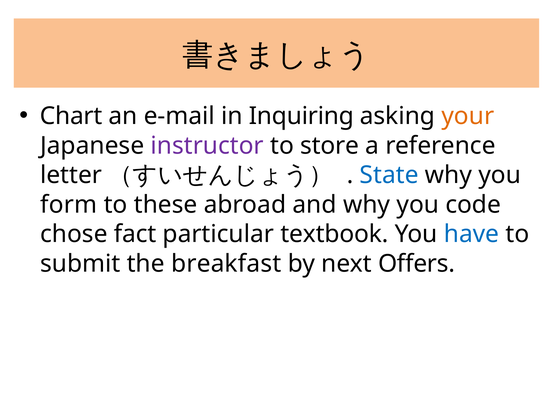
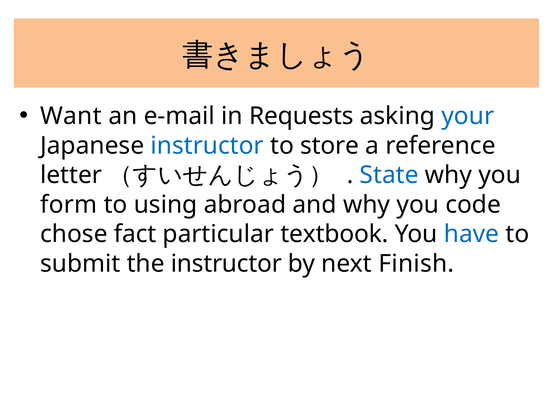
Chart: Chart -> Want (71, 116)
Inquiring: Inquiring -> Requests (301, 116)
your colour: orange -> blue (468, 116)
instructor colour: purple -> blue (207, 146)
these: these -> using (166, 205)
the breakfast: breakfast -> instructor (226, 264)
Offers: Offers -> Finish (416, 264)
